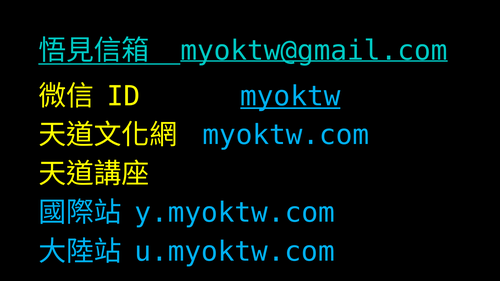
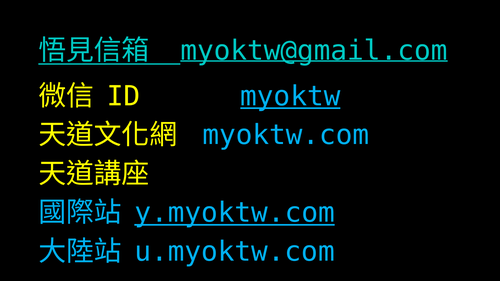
y.myoktw.com underline: none -> present (235, 213)
